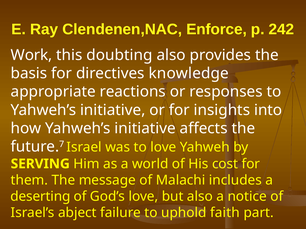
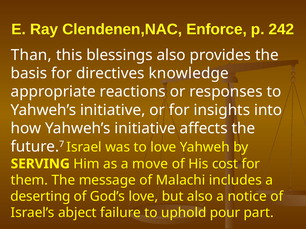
Work: Work -> Than (31, 55)
doubting: doubting -> blessings (119, 55)
world: world -> move (150, 164)
faith: faith -> pour (225, 213)
